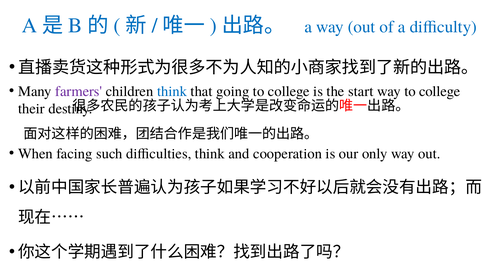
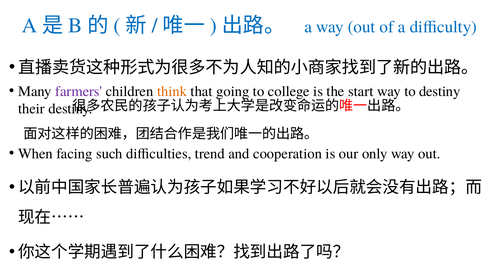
think colour: blue -> orange (172, 91)
way to college: college -> destiny (440, 91)
difficulties think: think -> trend (210, 154)
